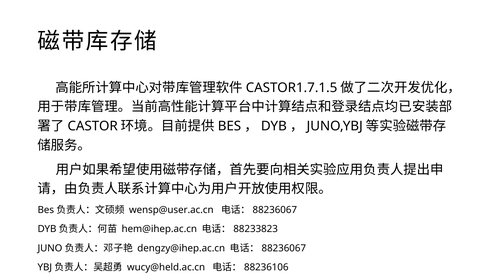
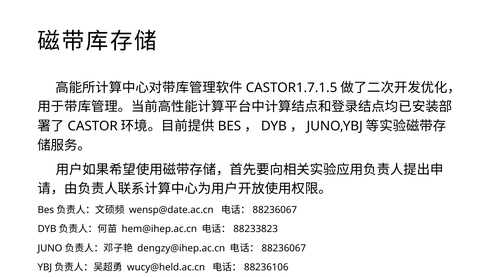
wensp@user.ac.cn: wensp@user.ac.cn -> wensp@date.ac.cn (171, 210)
